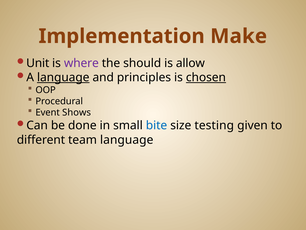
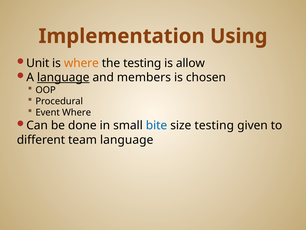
Make: Make -> Using (239, 36)
where colour: purple -> orange (81, 63)
the should: should -> testing (142, 63)
principles: principles -> members (144, 77)
chosen underline: present -> none (206, 77)
Event Shows: Shows -> Where (77, 112)
